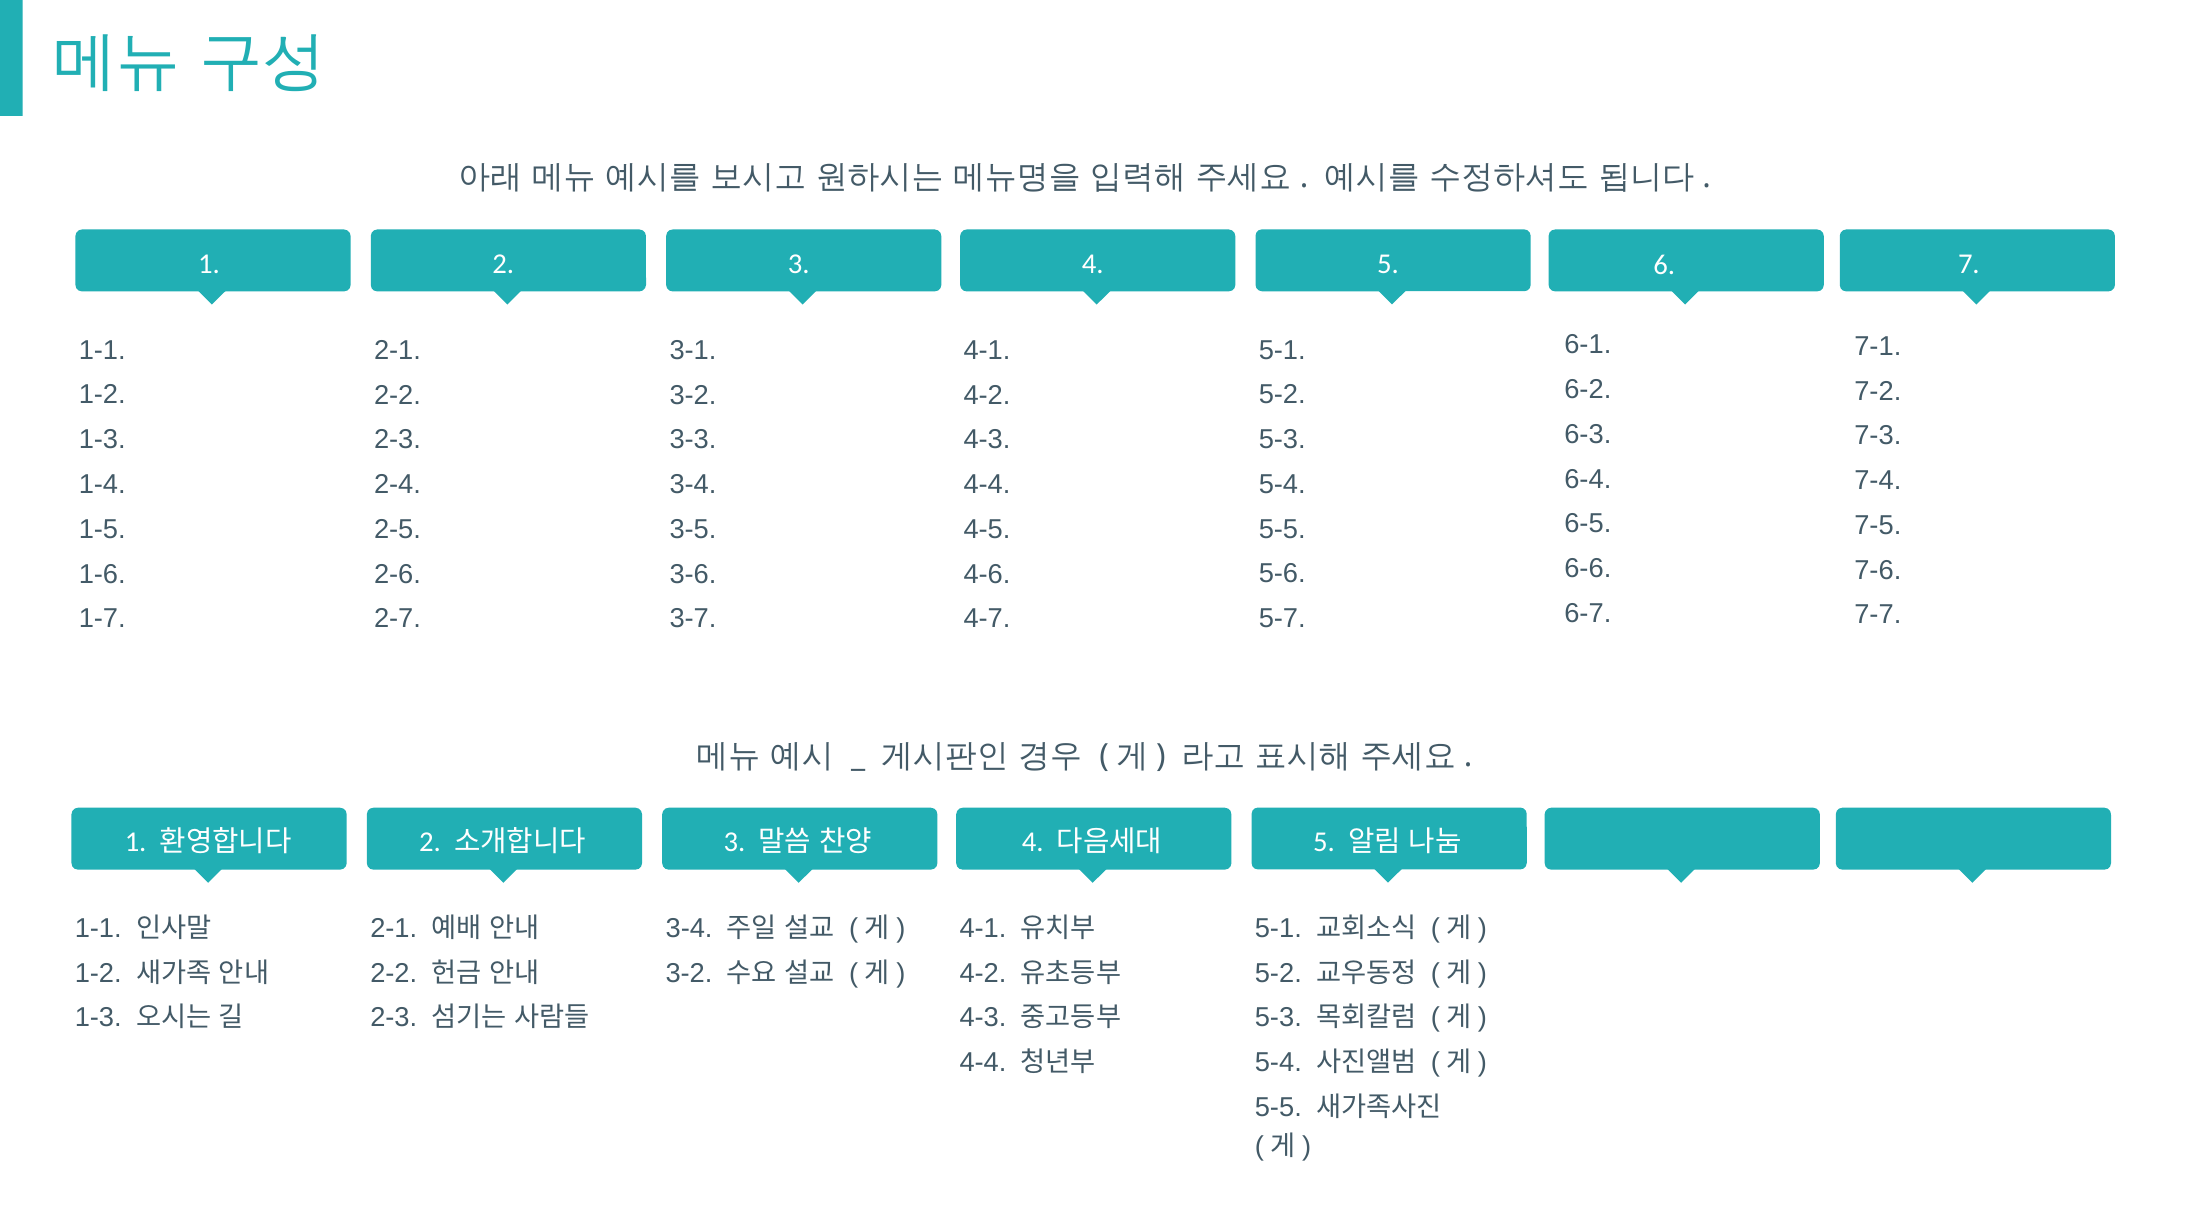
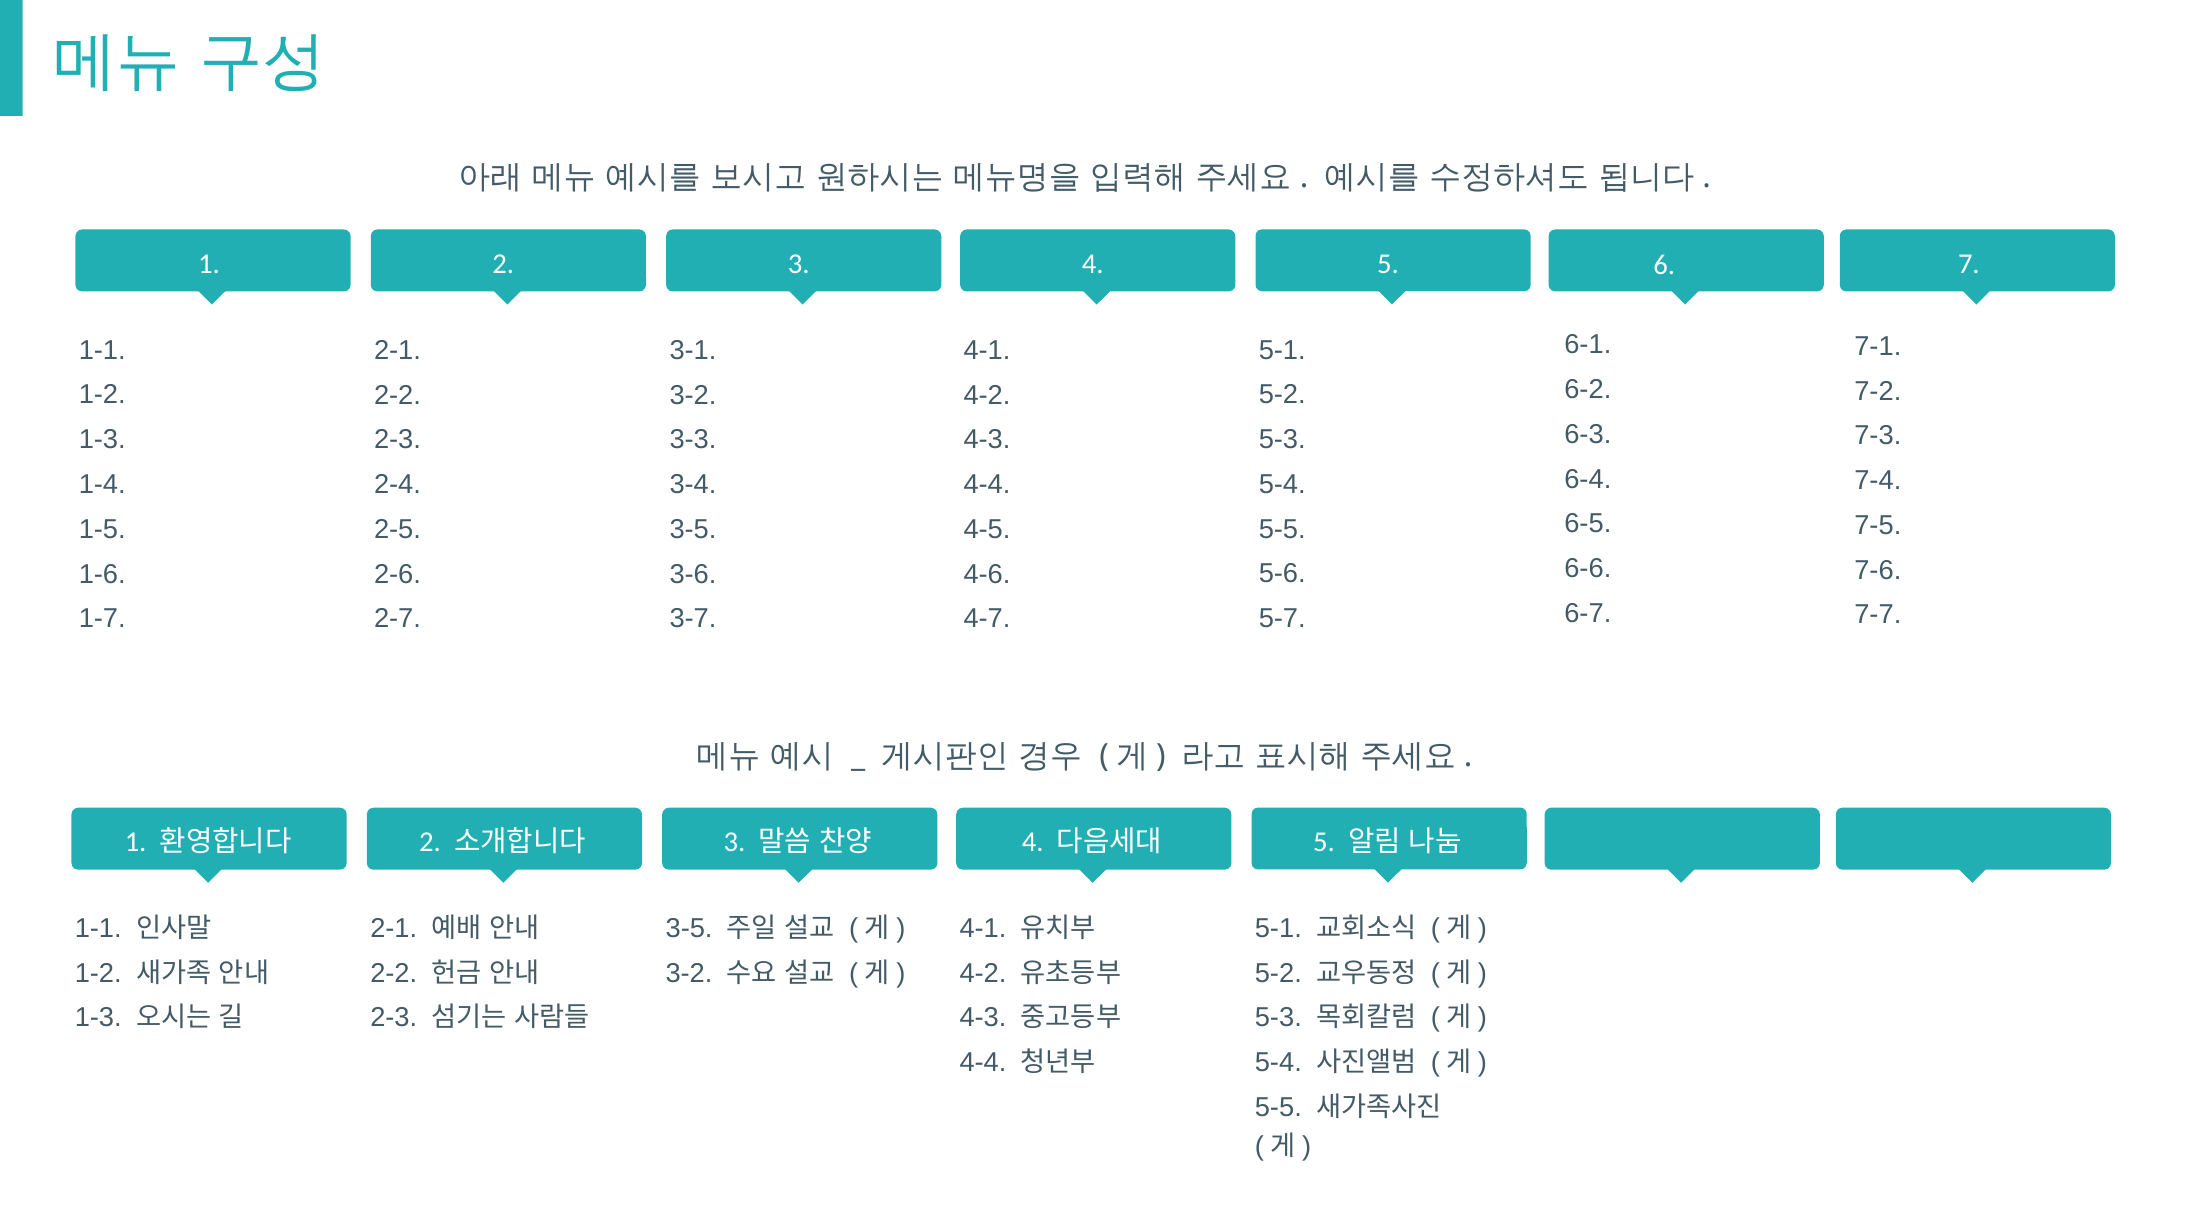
3-4: 3-4 -> 3-5 (689, 928)
